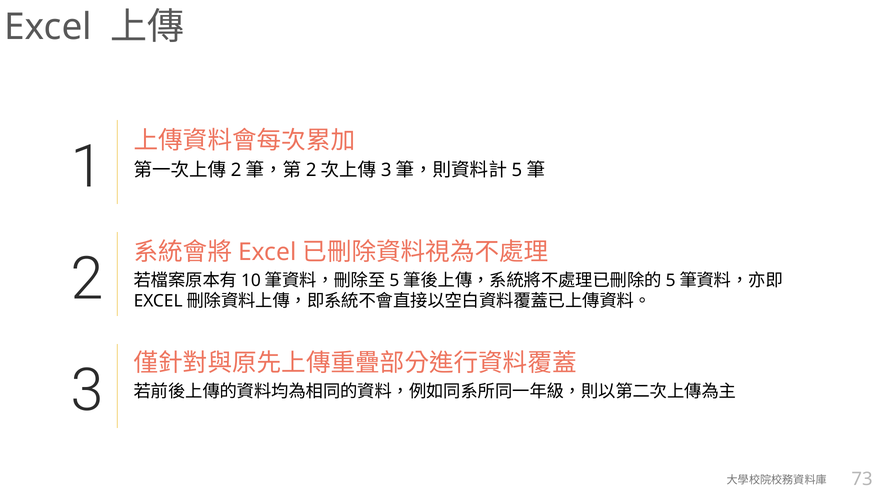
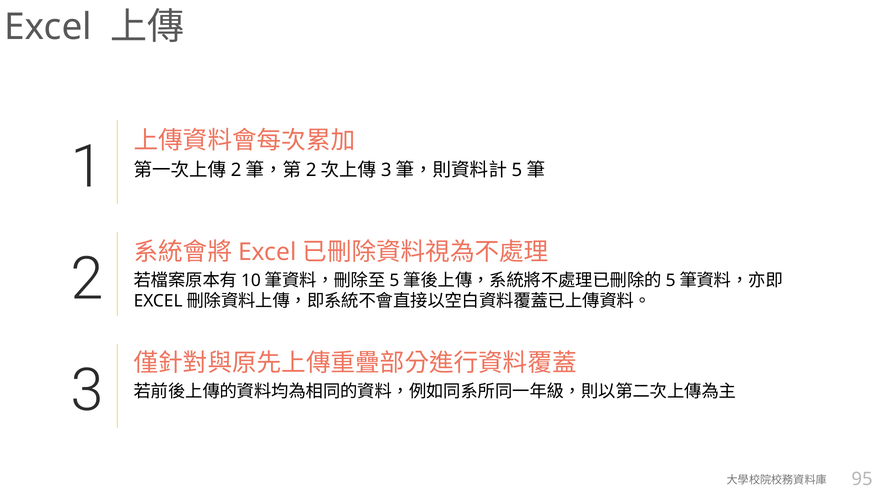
73: 73 -> 95 (862, 479)
